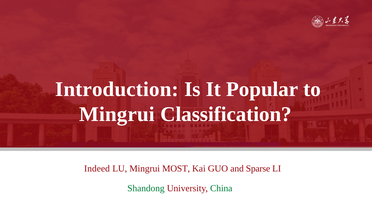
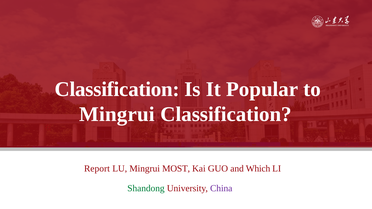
Introduction: Introduction -> Classification (117, 89)
Indeed: Indeed -> Report (97, 169)
Sparse: Sparse -> Which (258, 169)
China colour: green -> purple (221, 189)
